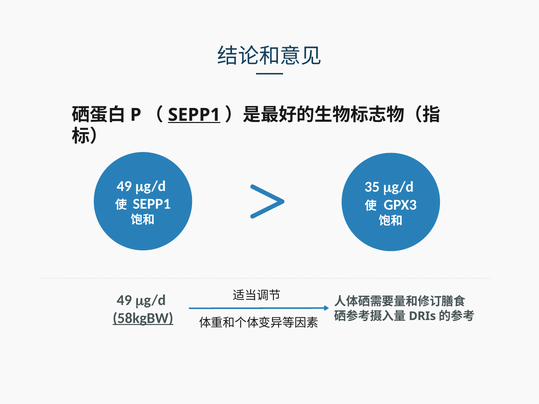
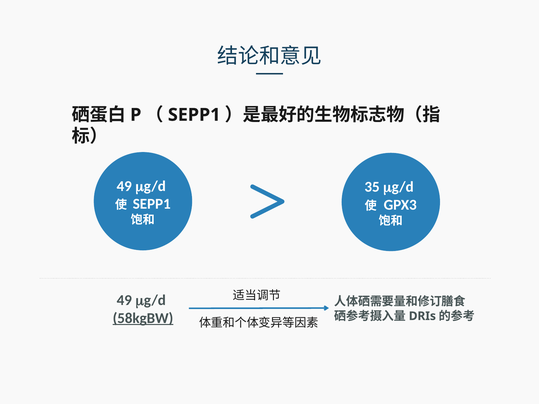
SEPP1 underline: present -> none (194, 115)
